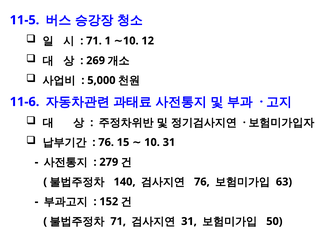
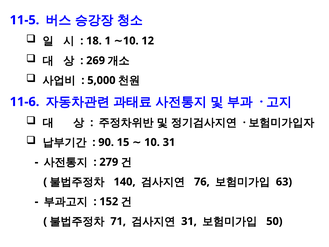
71: 71 -> 18 (94, 41)
76: 76 -> 90 (106, 142)
